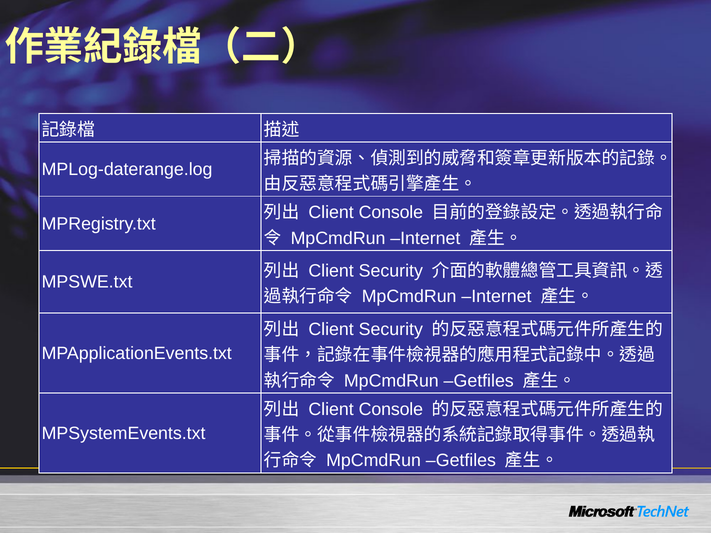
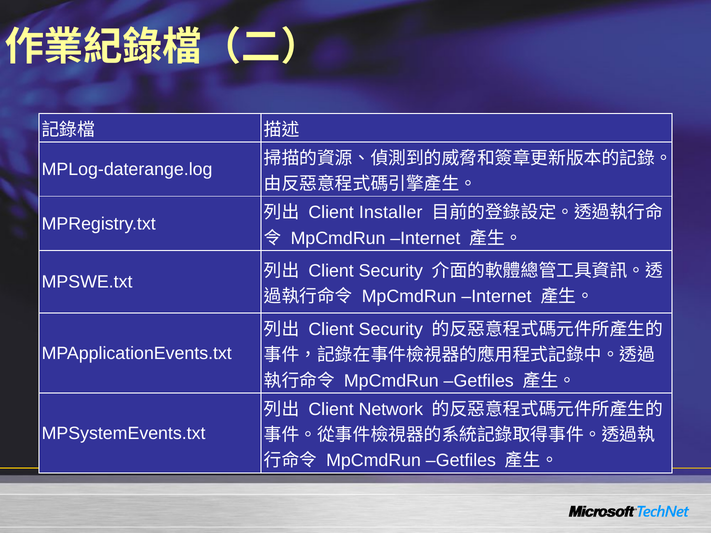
Console: Console -> Installer (391, 213)
Console: Console -> Network (391, 409)
